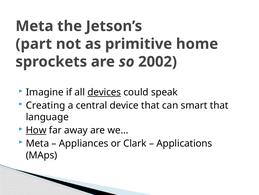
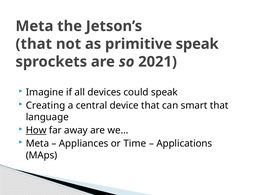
part: part -> that (34, 44)
primitive home: home -> speak (197, 44)
2002: 2002 -> 2021 (158, 61)
devices underline: present -> none (104, 92)
Clark: Clark -> Time (135, 143)
